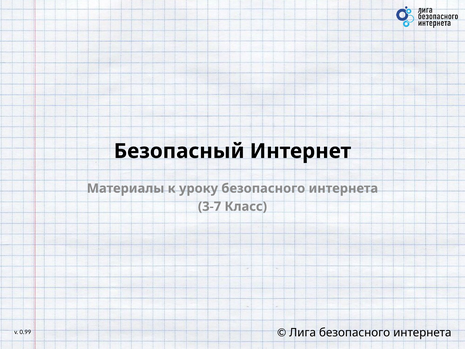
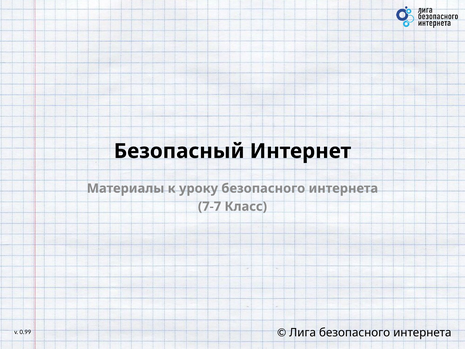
3-7: 3-7 -> 7-7 (210, 206)
